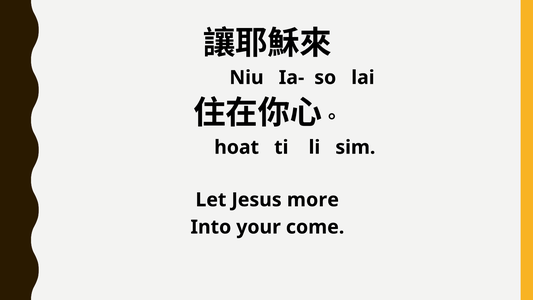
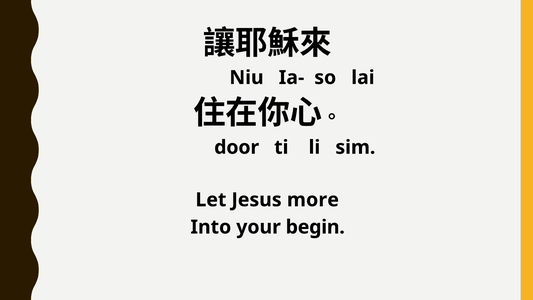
hoat: hoat -> door (237, 147)
come: come -> begin (315, 227)
